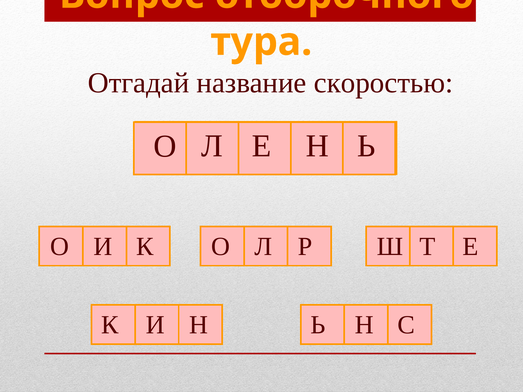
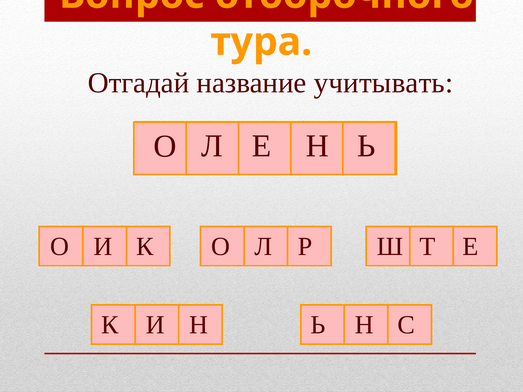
скоростью: скоростью -> учитывать (383, 83)
